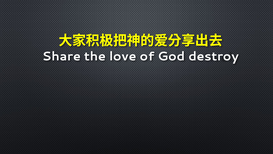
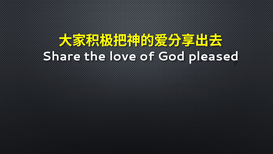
destroy: destroy -> pleased (214, 56)
